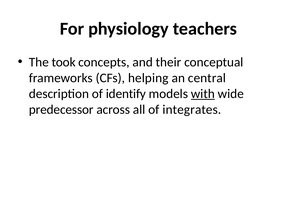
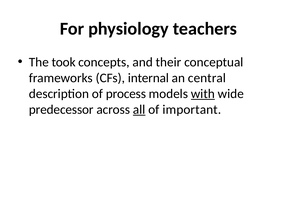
helping: helping -> internal (148, 78)
identify: identify -> process (126, 94)
all underline: none -> present (139, 110)
integrates: integrates -> important (192, 110)
